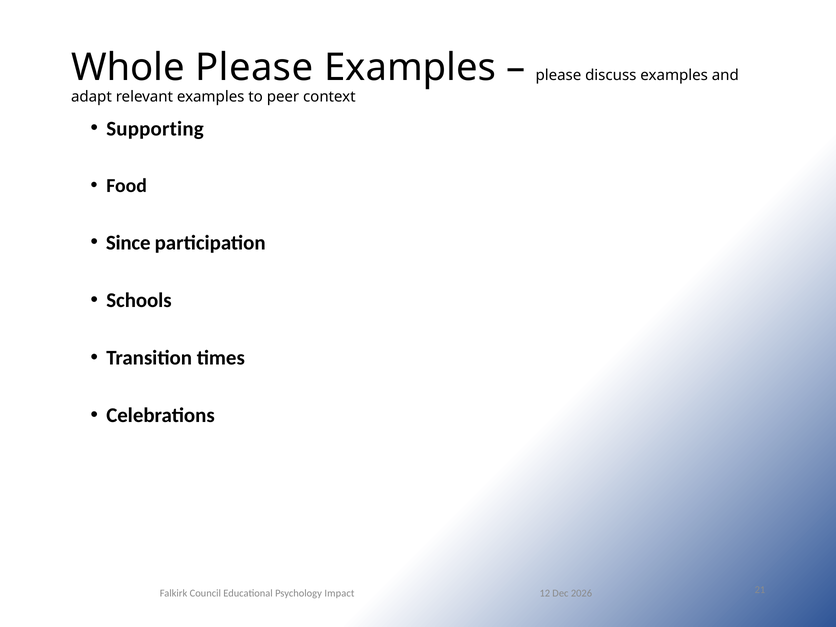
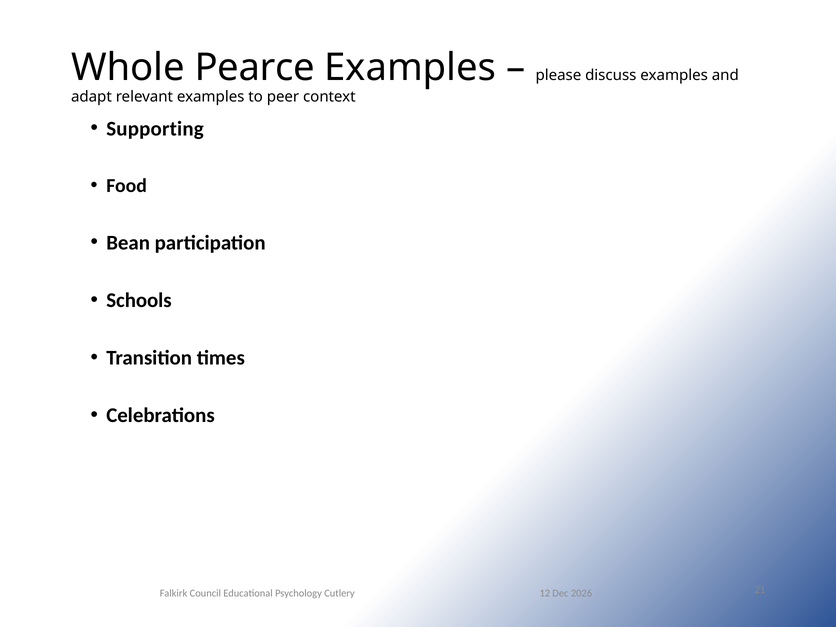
Whole Please: Please -> Pearce (255, 68)
Since: Since -> Bean (128, 243)
Impact: Impact -> Cutlery (339, 593)
